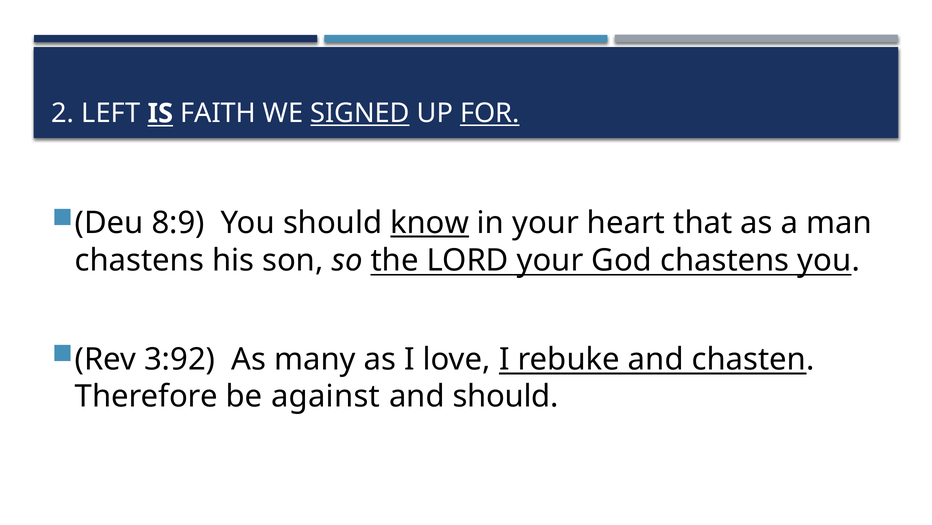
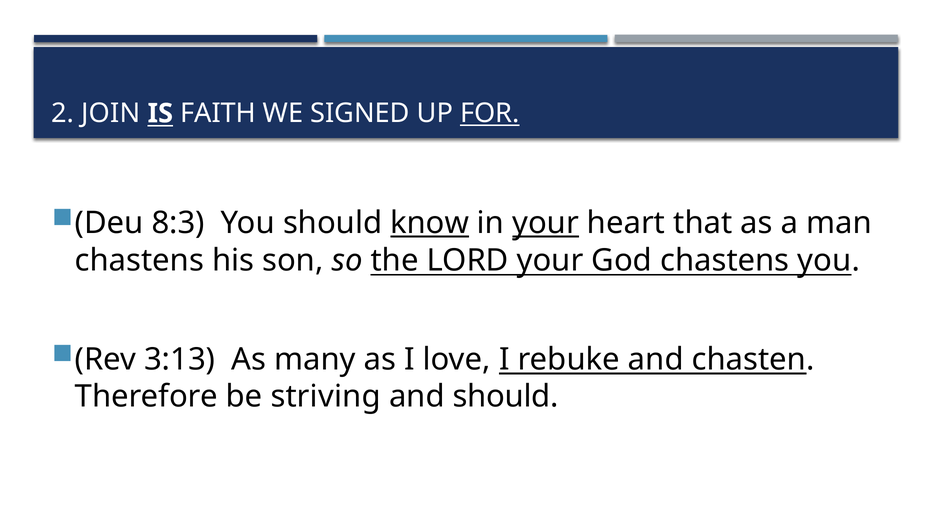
LEFT: LEFT -> JOIN (111, 113)
SIGNED underline: present -> none (360, 113)
8:9: 8:9 -> 8:3 (178, 223)
your underline: none -> present (546, 223)
3:92: 3:92 -> 3:13 (180, 359)
against: against -> striving (326, 396)
